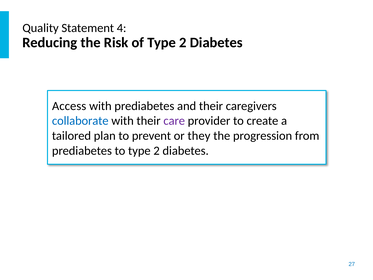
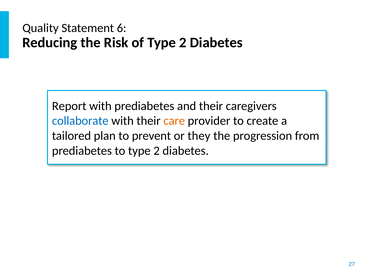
4: 4 -> 6 (122, 28)
Access: Access -> Report (69, 106)
care colour: purple -> orange (174, 121)
